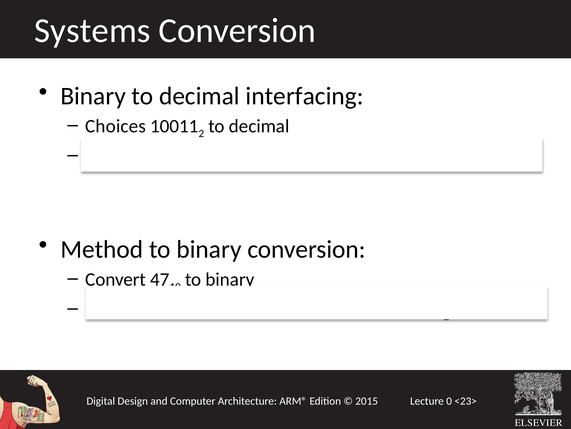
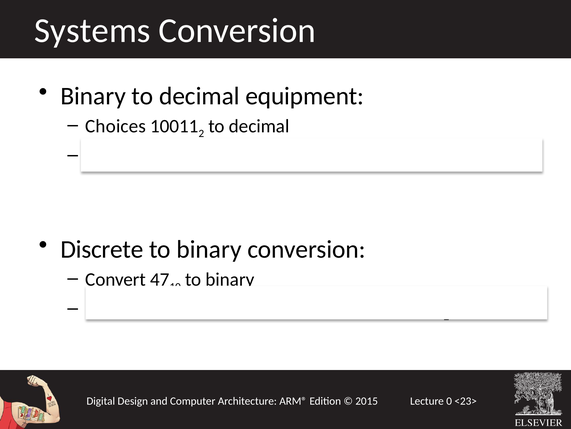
interfacing: interfacing -> equipment (305, 96)
Method: Method -> Discrete (102, 249)
